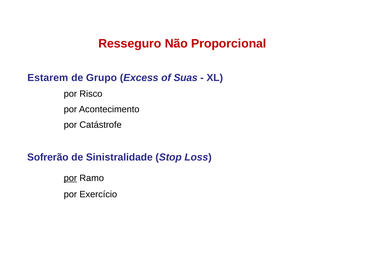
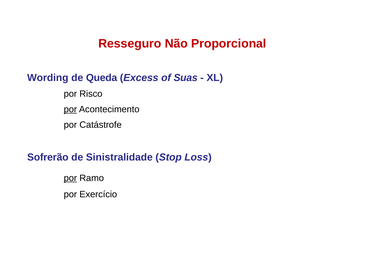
Estarem: Estarem -> Wording (48, 78)
Grupo: Grupo -> Queda (102, 78)
por underline: none -> present (70, 109)
